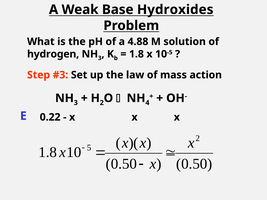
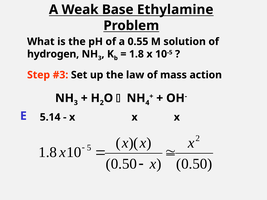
Hydroxides: Hydroxides -> Ethylamine (175, 10)
4.88: 4.88 -> 0.55 (138, 42)
0.22: 0.22 -> 5.14 (50, 117)
